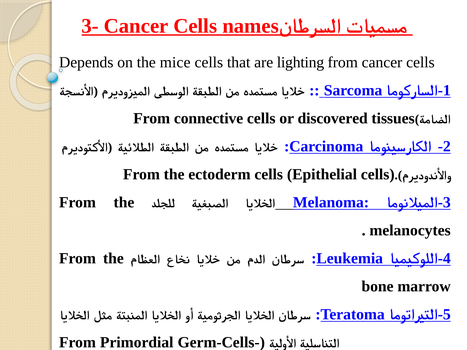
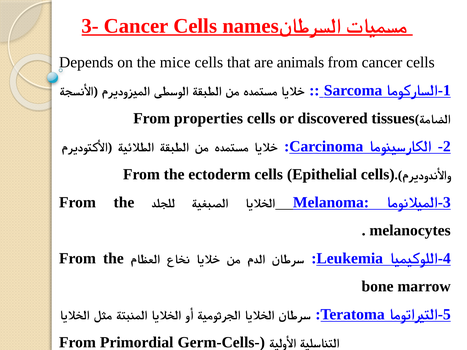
lighting: lighting -> animals (300, 63)
connective: connective -> properties (208, 119)
